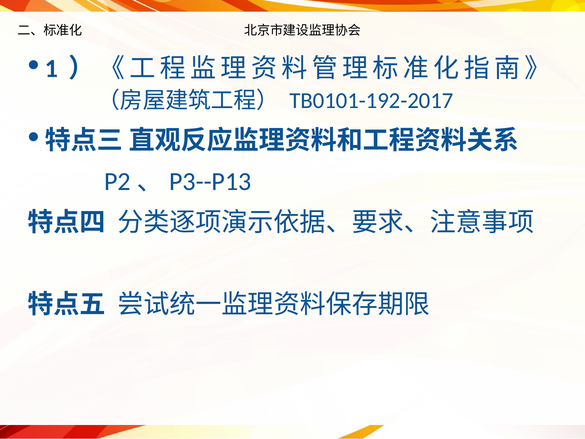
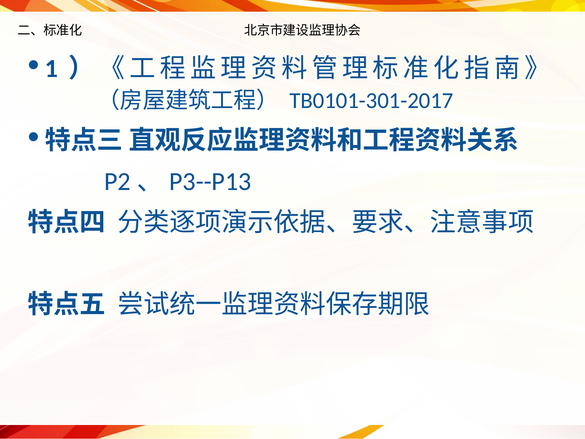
TB0101-192-2017: TB0101-192-2017 -> TB0101-301-2017 (371, 101)
